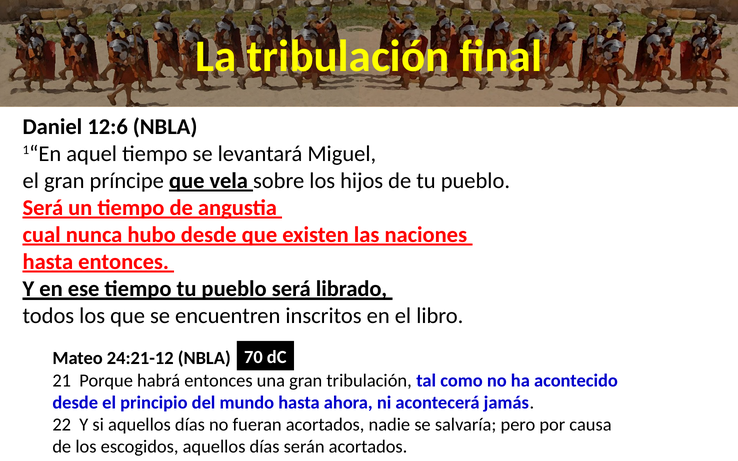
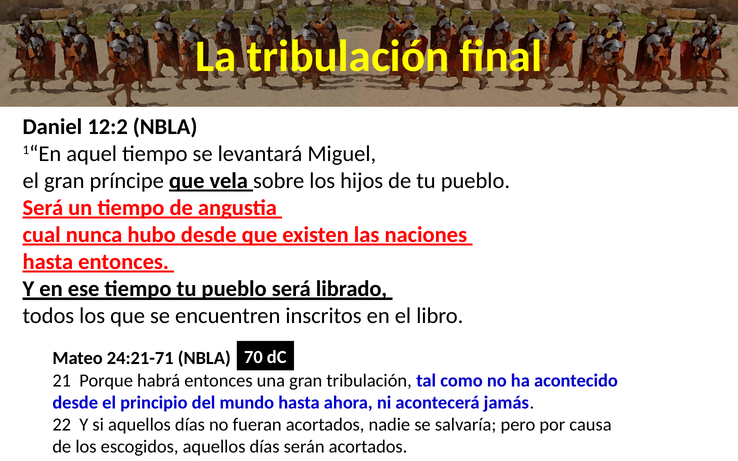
12:6: 12:6 -> 12:2 (108, 127)
24:21-12: 24:21-12 -> 24:21-71 (140, 359)
